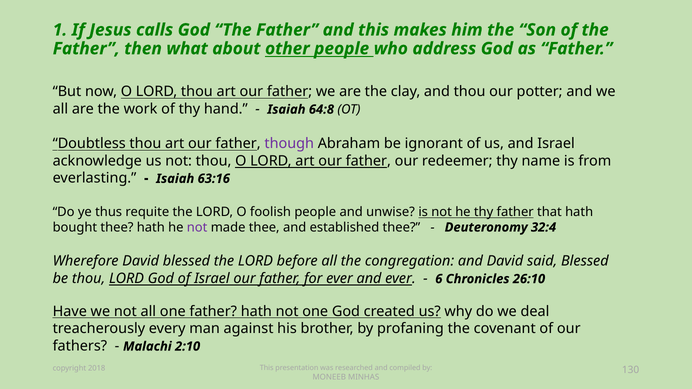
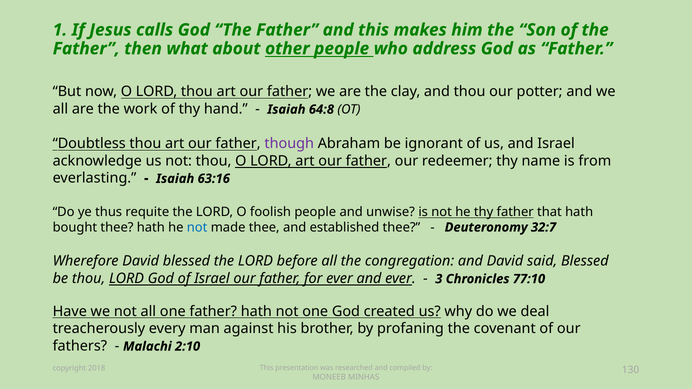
not colour: purple -> blue (197, 227)
32:4: 32:4 -> 32:7 (544, 227)
6: 6 -> 3 (439, 279)
26:10: 26:10 -> 77:10 (529, 279)
